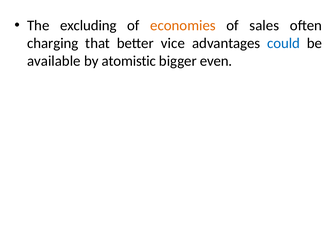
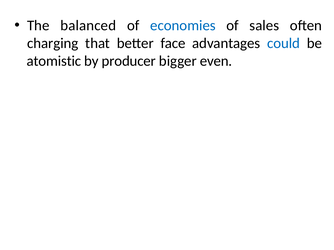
excluding: excluding -> balanced (88, 26)
economies colour: orange -> blue (183, 26)
vice: vice -> face (173, 43)
available: available -> atomistic (54, 61)
atomistic: atomistic -> producer (129, 61)
